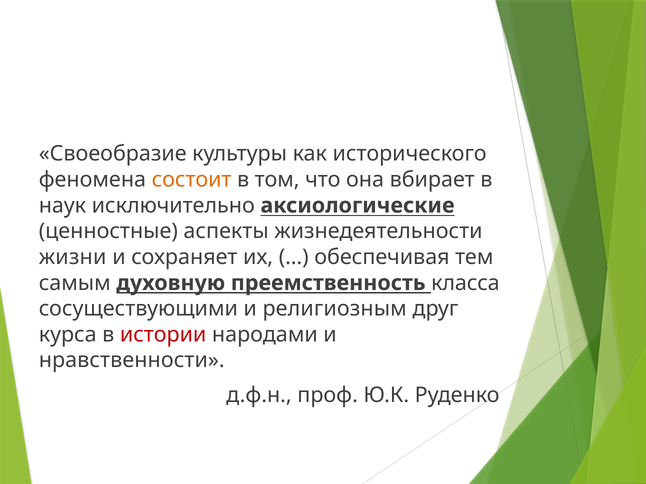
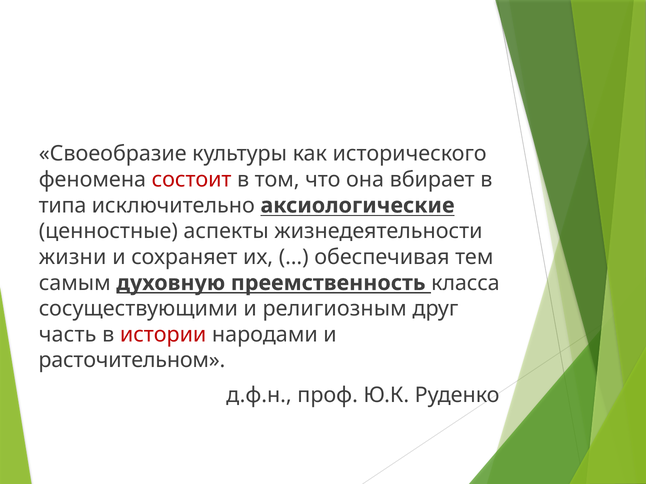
состоит colour: orange -> red (192, 180)
наук: наук -> типа (63, 206)
курса: курса -> часть (68, 335)
нравственности: нравственности -> расточительном (132, 361)
